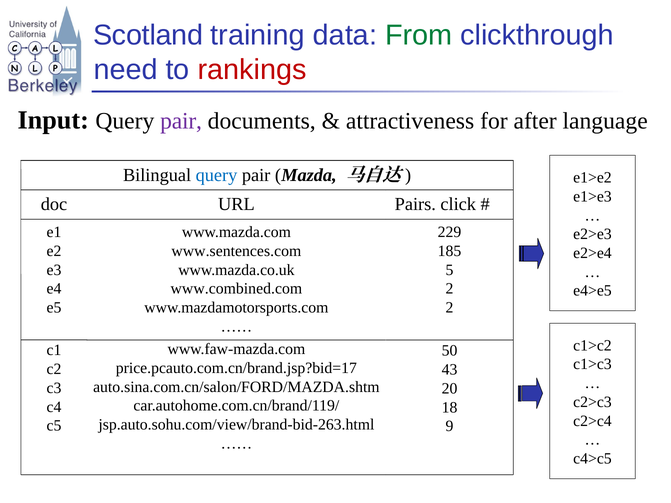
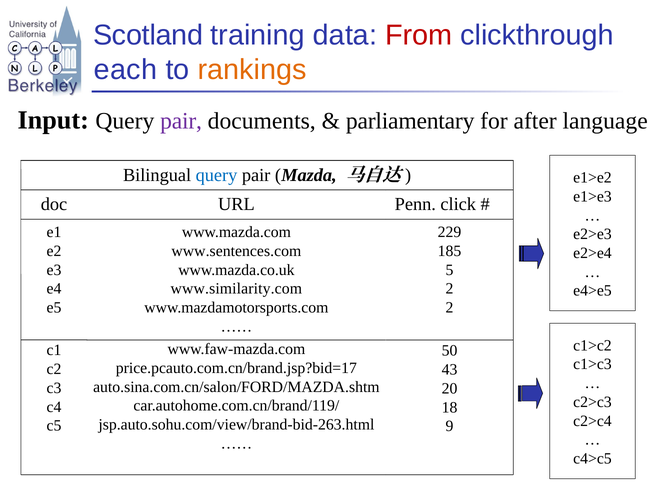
From colour: green -> red (419, 35)
need: need -> each (125, 70)
rankings colour: red -> orange (252, 70)
attractiveness: attractiveness -> parliamentary (410, 121)
Pairs: Pairs -> Penn (415, 205)
www.combined.com: www.combined.com -> www.similarity.com (236, 289)
